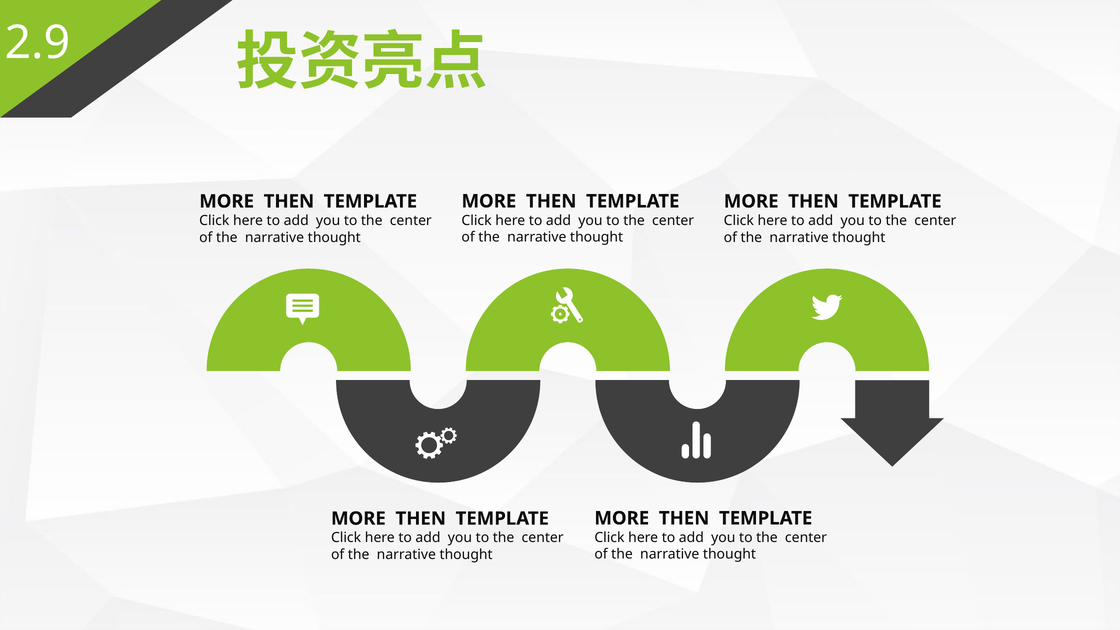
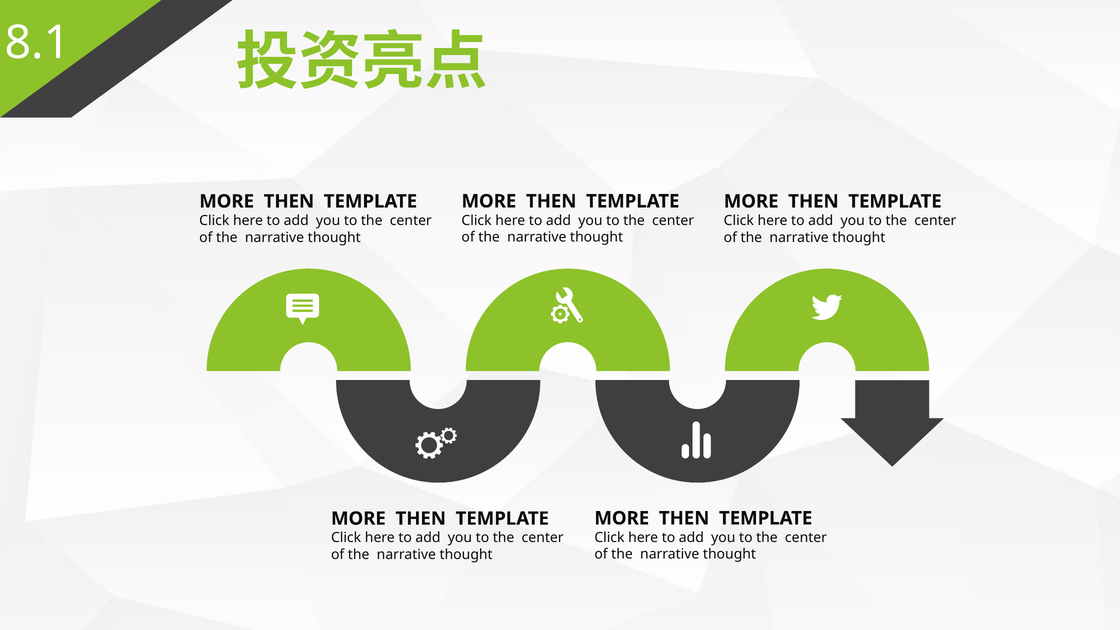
2.9: 2.9 -> 8.1 (37, 43)
